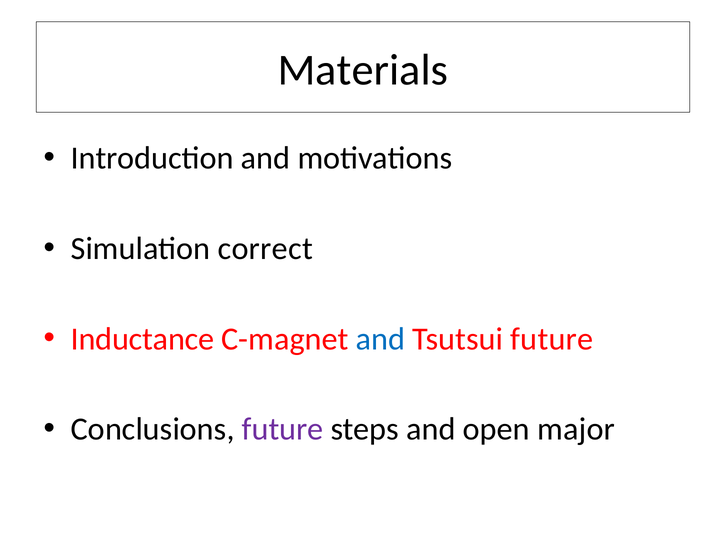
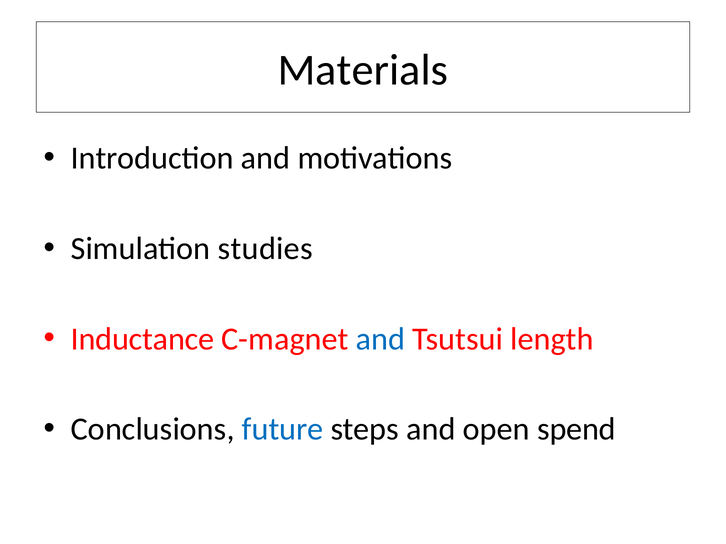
correct: correct -> studies (265, 249)
Tsutsui future: future -> length (552, 339)
future colour: purple -> blue (283, 430)
major: major -> spend (576, 430)
